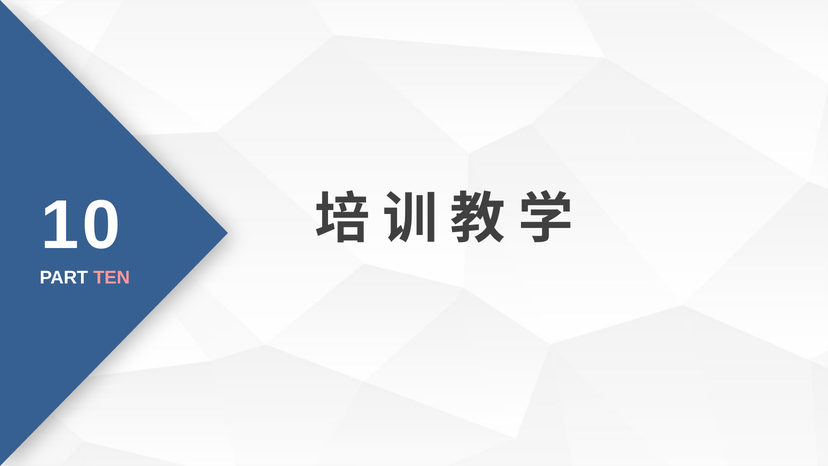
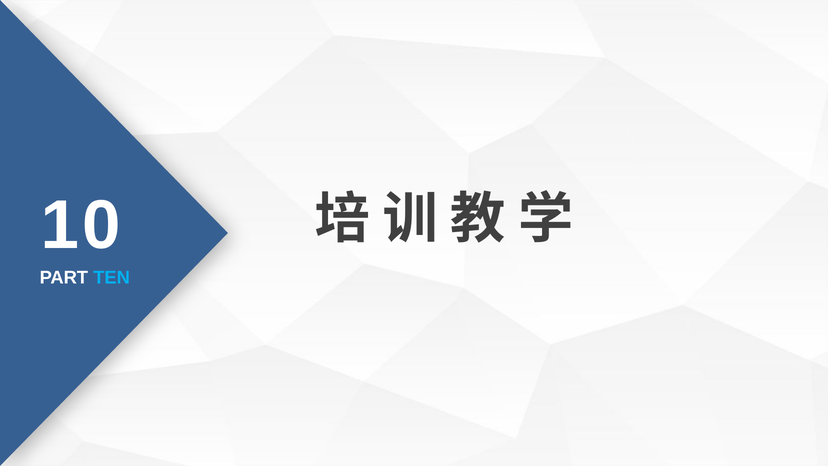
TEN colour: pink -> light blue (112, 278)
